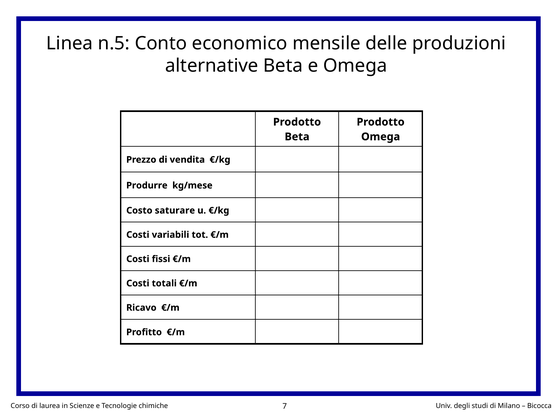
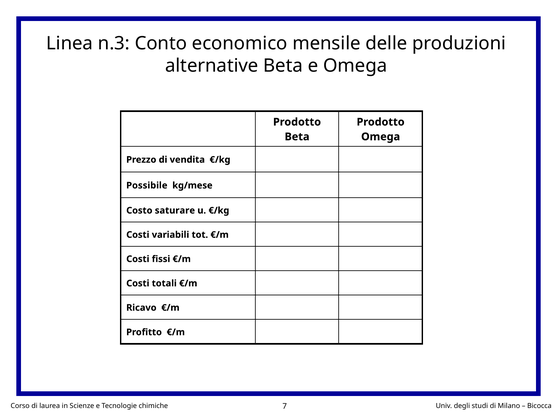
n.5: n.5 -> n.3 (114, 44)
Produrre: Produrre -> Possibile (147, 186)
